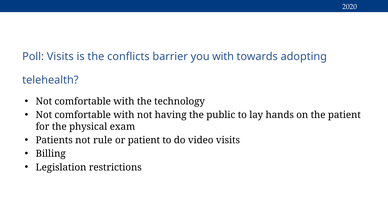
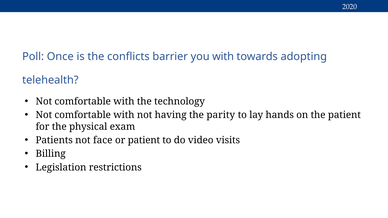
Poll Visits: Visits -> Once (60, 57)
public: public -> parity (221, 115)
rule: rule -> face (103, 140)
